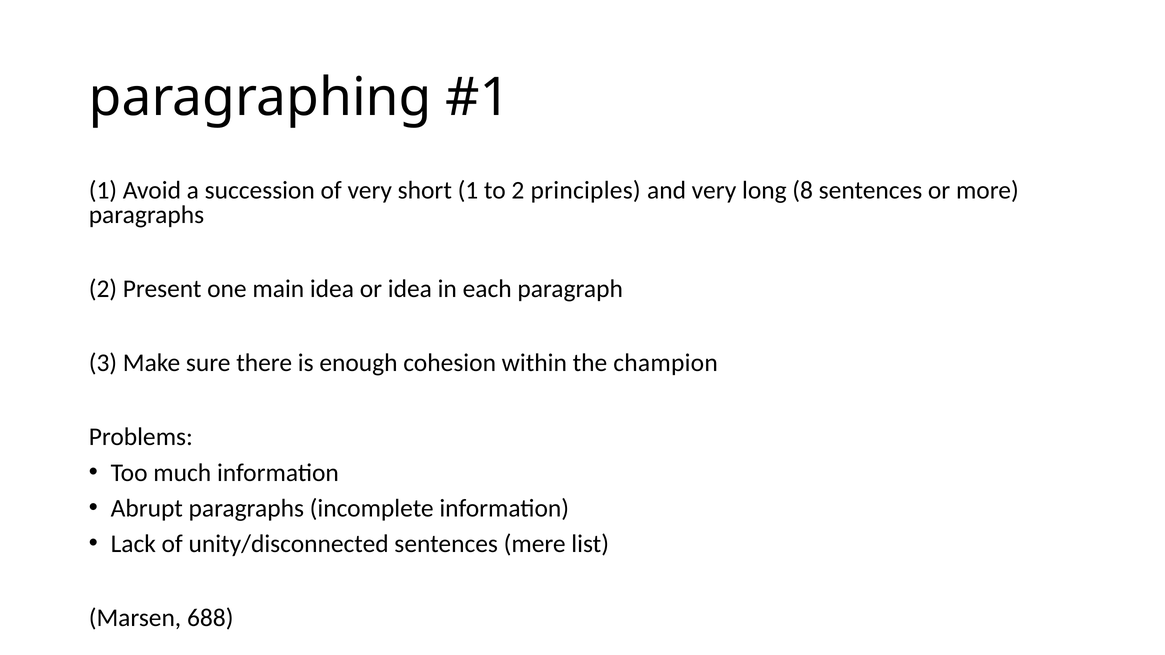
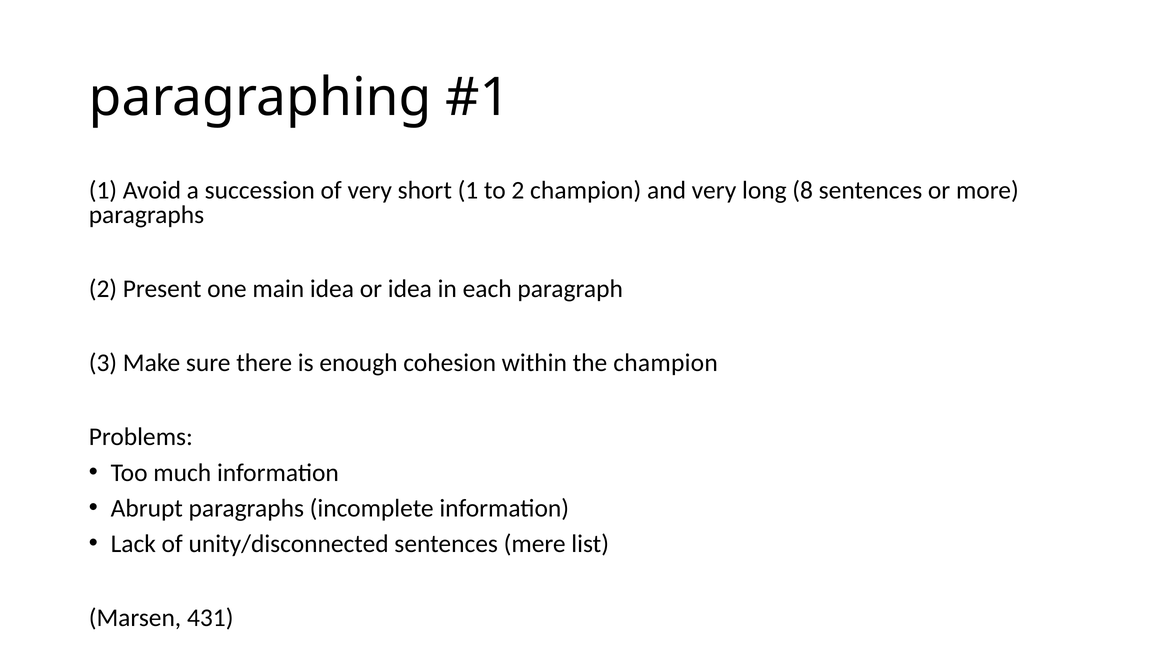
2 principles: principles -> champion (586, 190)
688: 688 -> 431 (210, 618)
